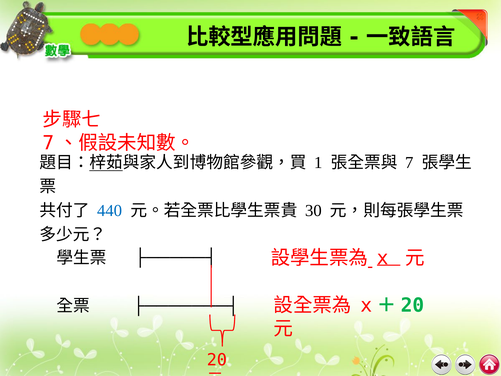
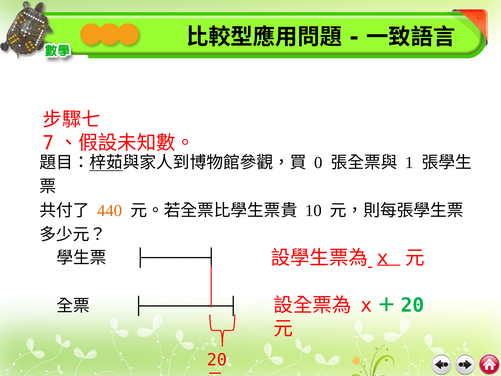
1: 1 -> 0 (318, 163)
7: 7 -> 1 (409, 163)
440 colour: blue -> orange (110, 211)
30: 30 -> 10 (313, 211)
